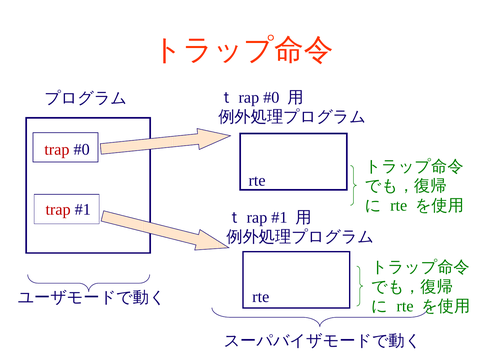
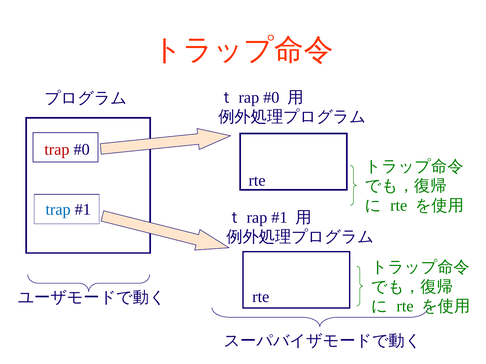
trap colour: red -> blue (58, 210)
